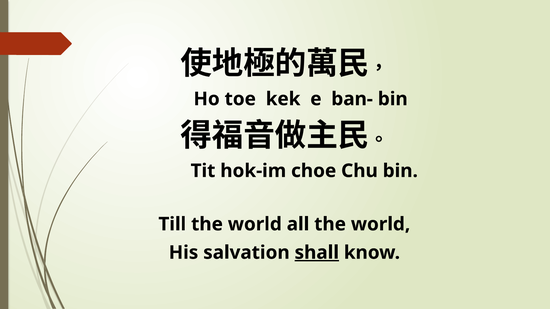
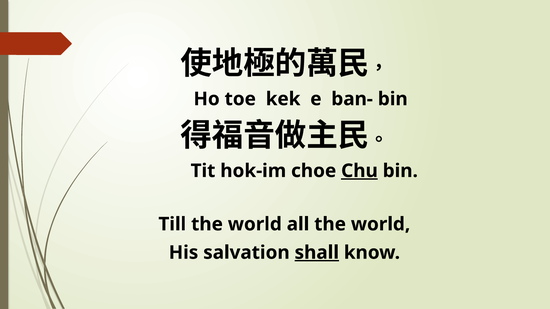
Chu underline: none -> present (359, 171)
